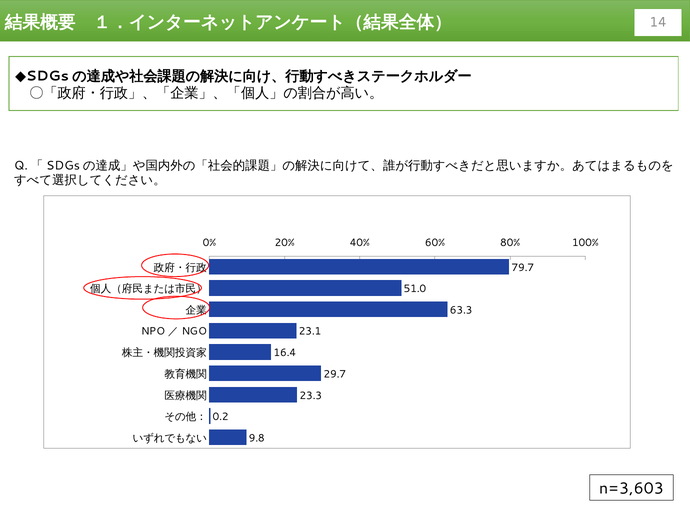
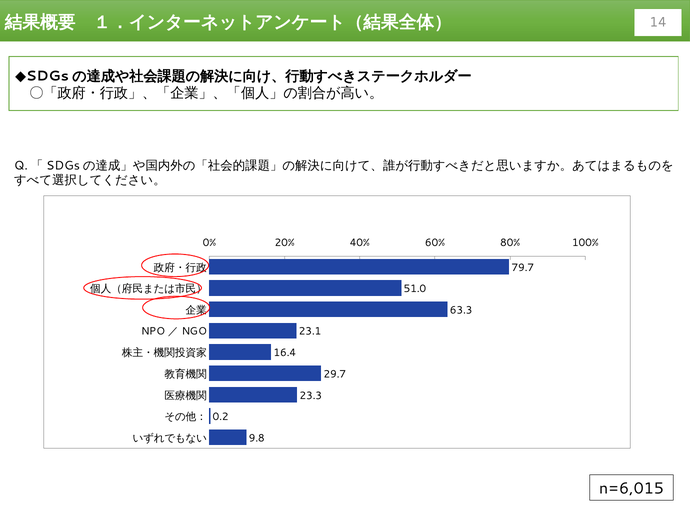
n=3,603: n=3,603 -> n=6,015 (632, 488)
